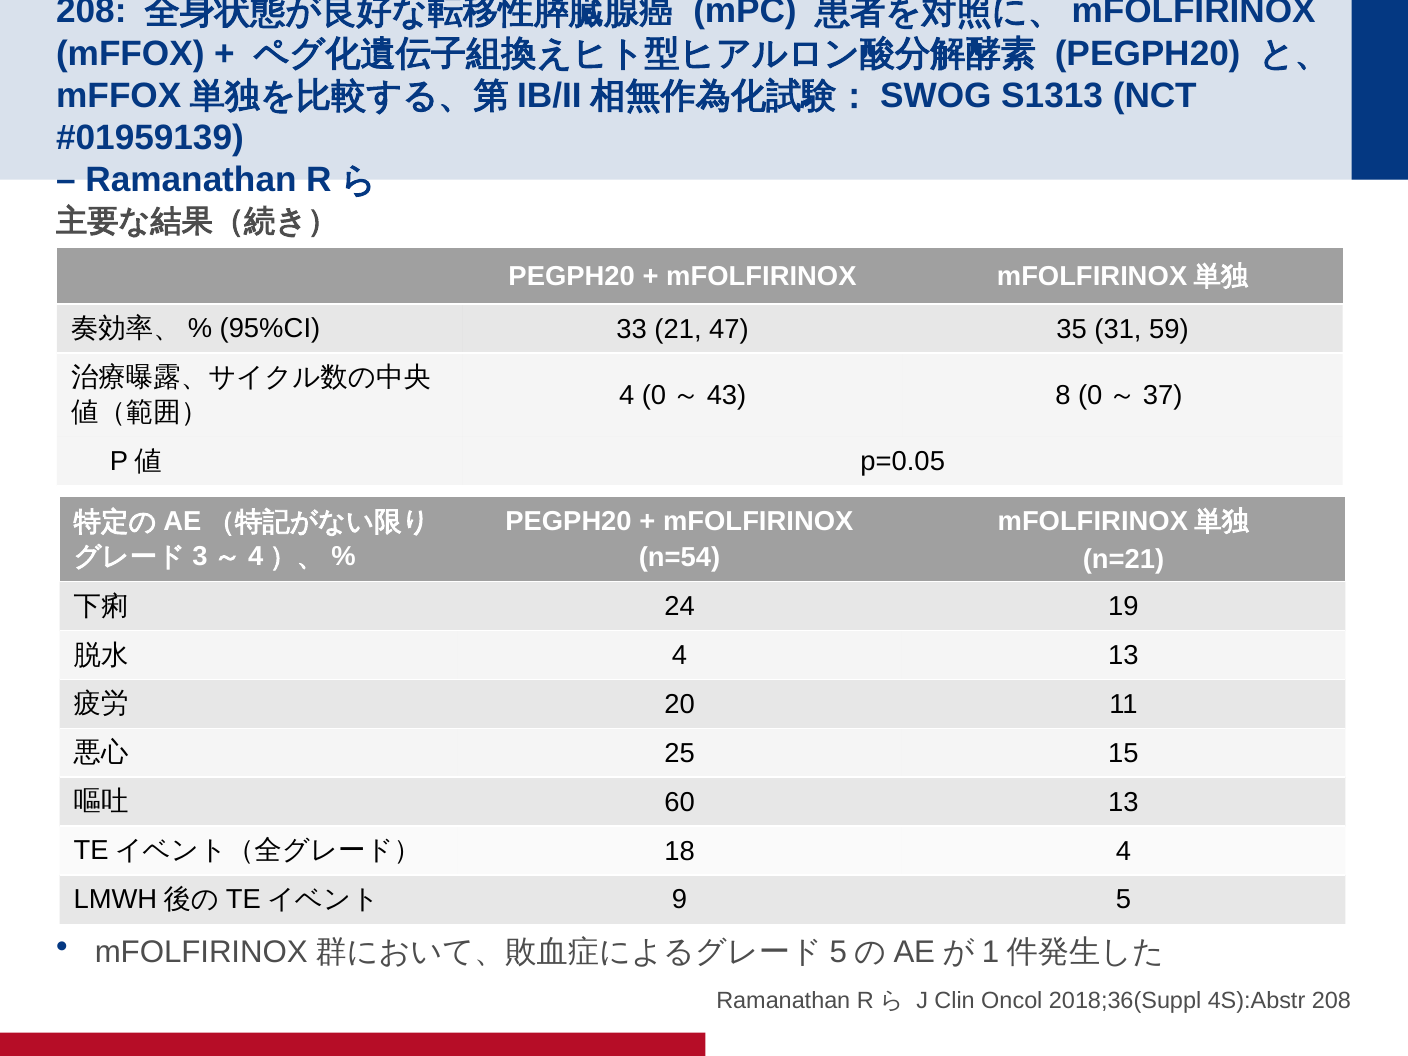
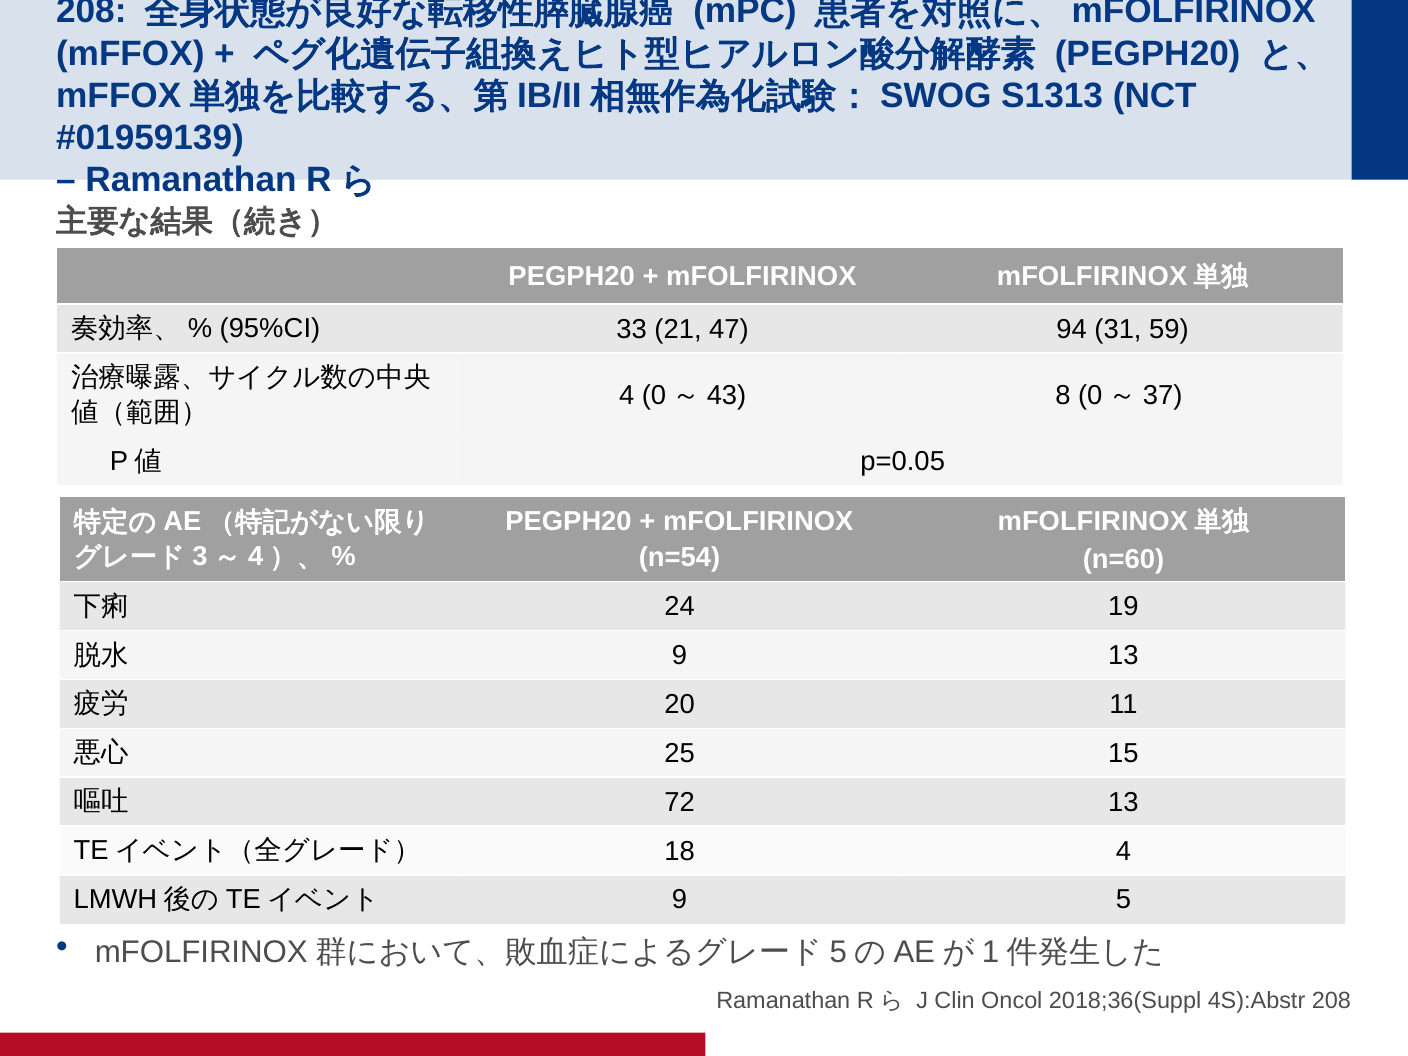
35: 35 -> 94 (1072, 329)
n=21: n=21 -> n=60 (1123, 560)
4: 4 -> 9 (680, 655)
60: 60 -> 72 (680, 802)
